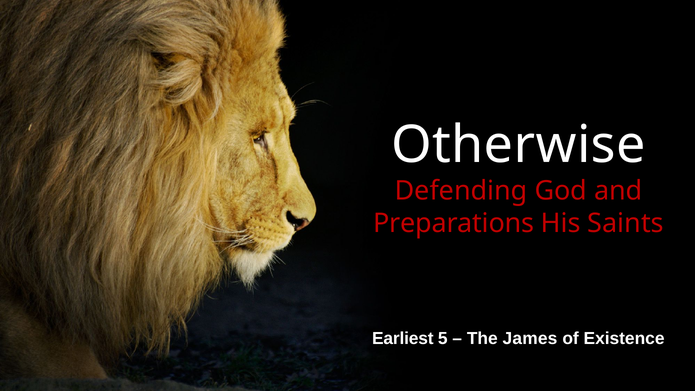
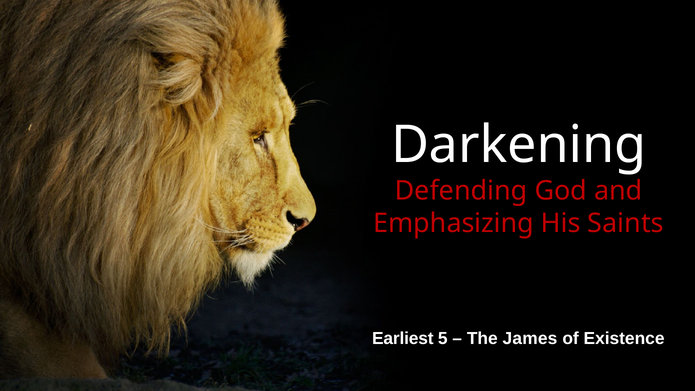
Otherwise: Otherwise -> Darkening (519, 145)
Preparations: Preparations -> Emphasizing (454, 223)
